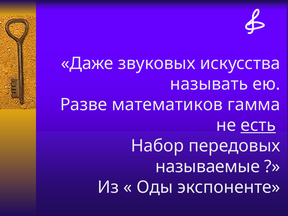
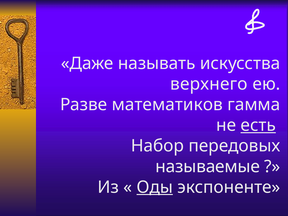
звуковых: звуковых -> называть (157, 63)
называть: называть -> верхнего (209, 84)
Оды underline: none -> present (155, 187)
